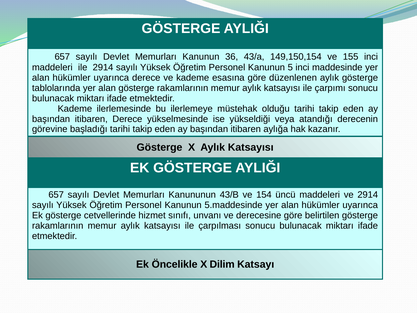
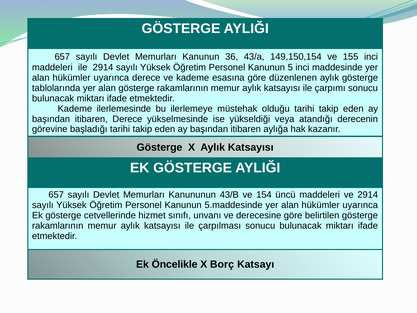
Dilim: Dilim -> Borç (222, 264)
